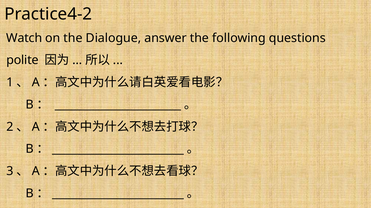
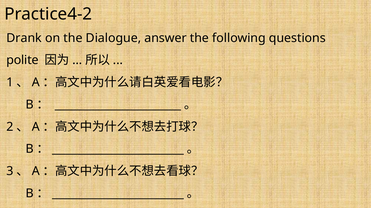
Watch: Watch -> Drank (24, 38)
